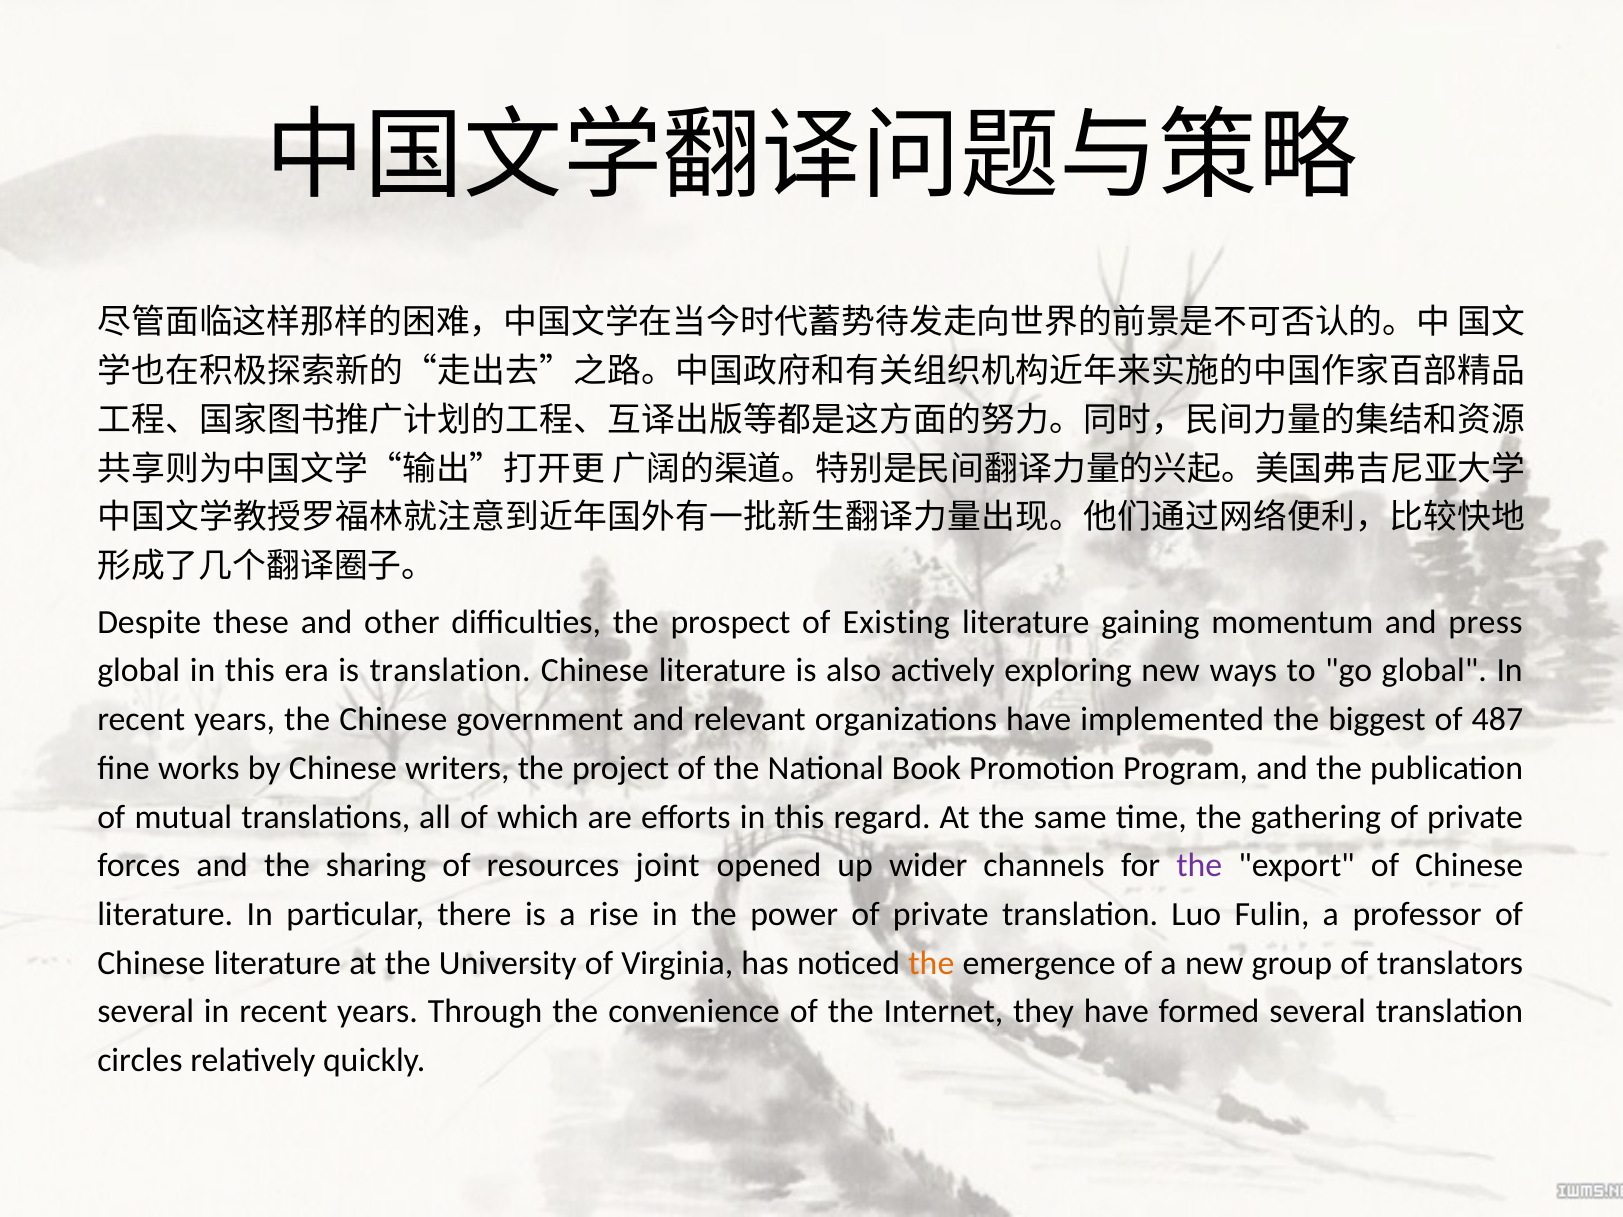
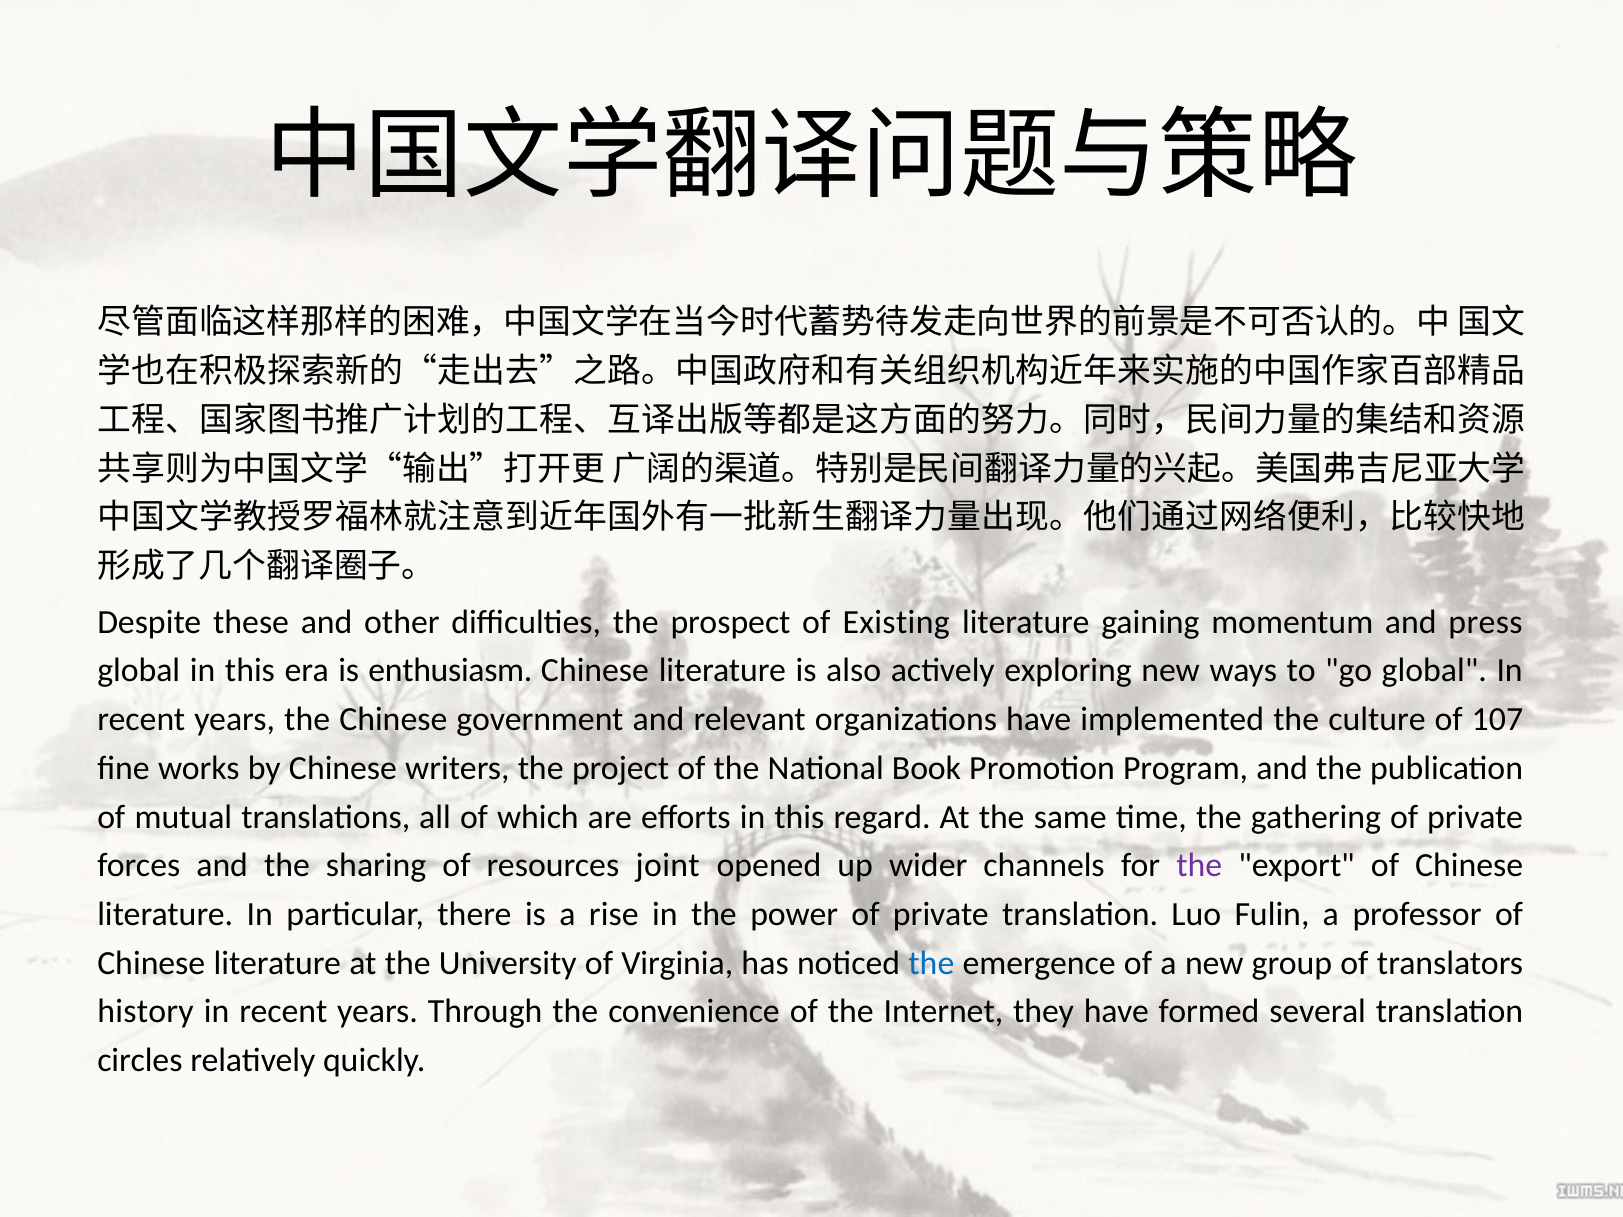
is translation: translation -> enthusiasm (450, 671)
biggest: biggest -> culture (1377, 720)
487: 487 -> 107 (1497, 720)
the colour: orange -> blue (931, 963)
several: several -> history (146, 1012)
